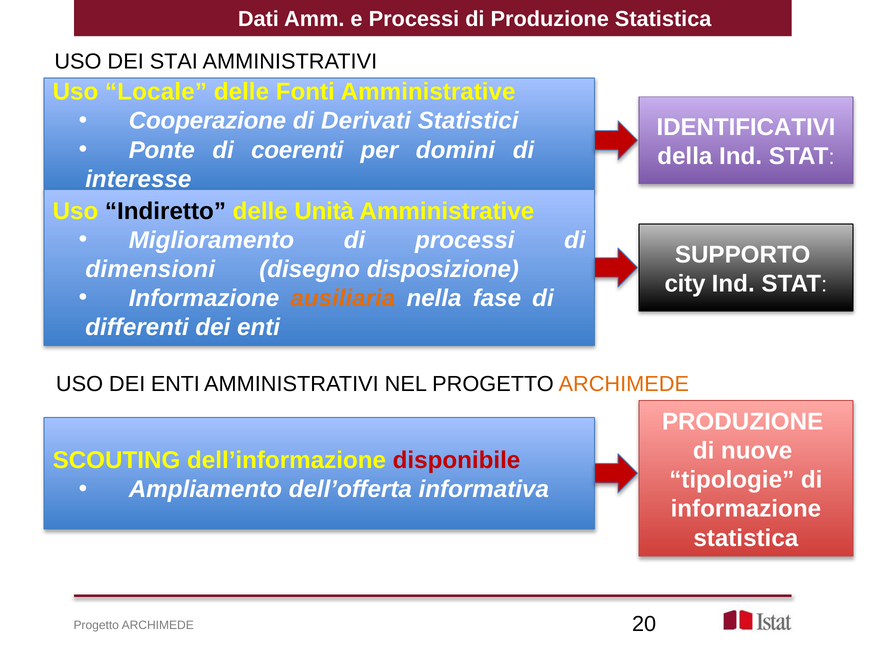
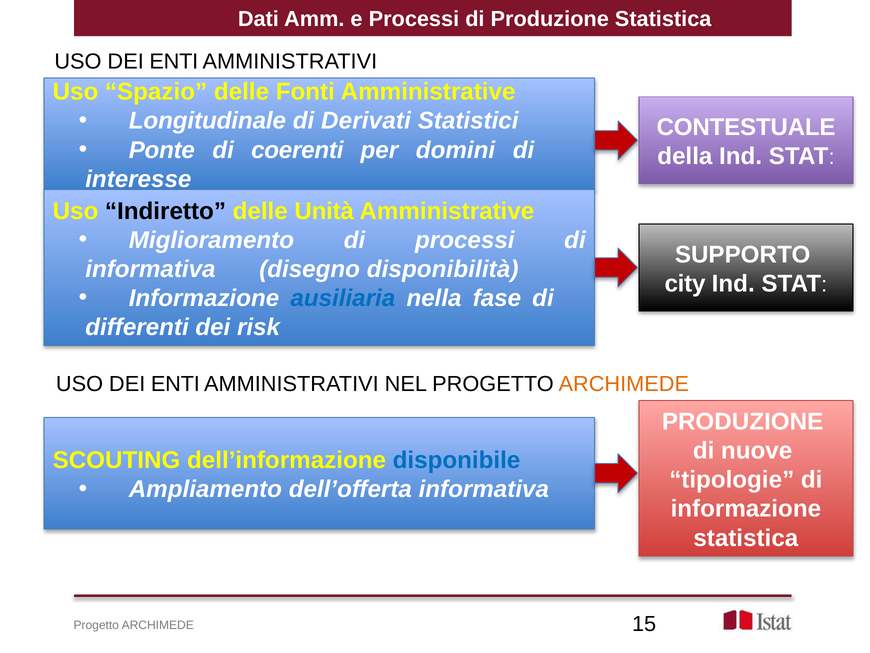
STAI: STAI -> ENTI (174, 62)
Locale: Locale -> Spazio (156, 92)
Cooperazione: Cooperazione -> Longitudinale (207, 121)
IDENTIFICATIVI: IDENTIFICATIVI -> CONTESTUALE (746, 127)
dimensioni: dimensioni -> informativa (150, 269)
disposizione: disposizione -> disponibilità (443, 269)
ausiliaria colour: orange -> blue (343, 298)
enti: enti -> risk (259, 327)
disponibile colour: red -> blue (457, 460)
20: 20 -> 15 (644, 624)
